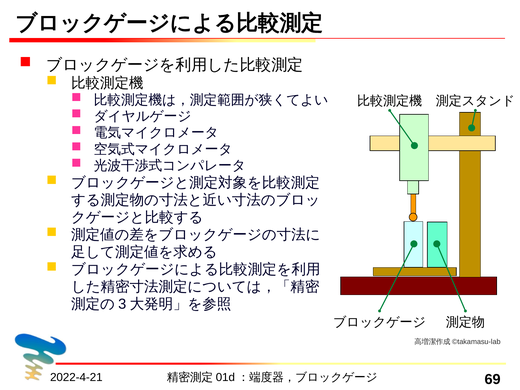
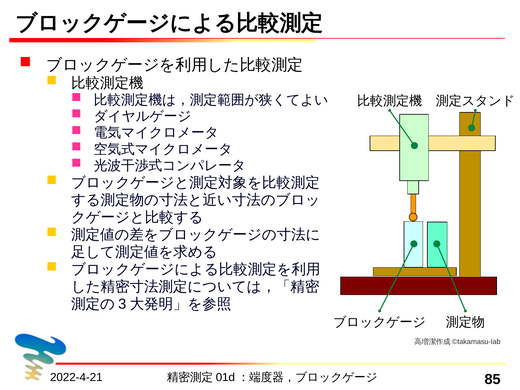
69: 69 -> 85 (493, 379)
